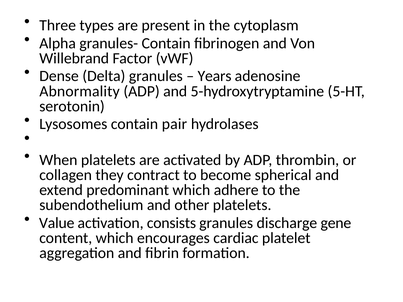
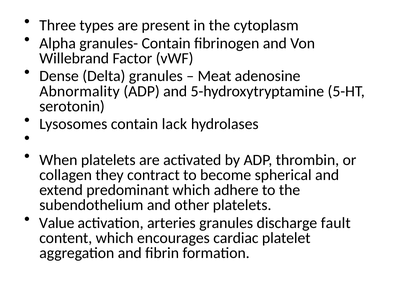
Years: Years -> Meat (214, 76)
pair: pair -> lack (174, 124)
consists: consists -> arteries (171, 223)
gene: gene -> fault (336, 223)
